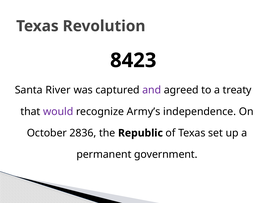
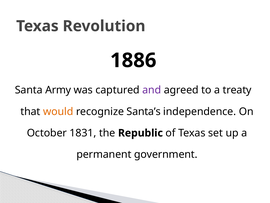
8423: 8423 -> 1886 (133, 60)
River: River -> Army (58, 90)
would colour: purple -> orange (58, 111)
Army’s: Army’s -> Santa’s (144, 111)
2836: 2836 -> 1831 (83, 133)
